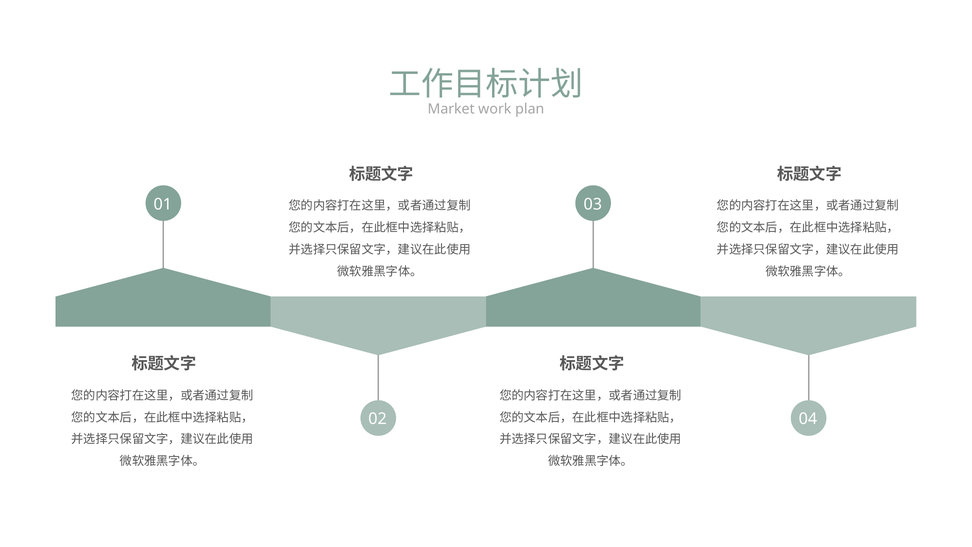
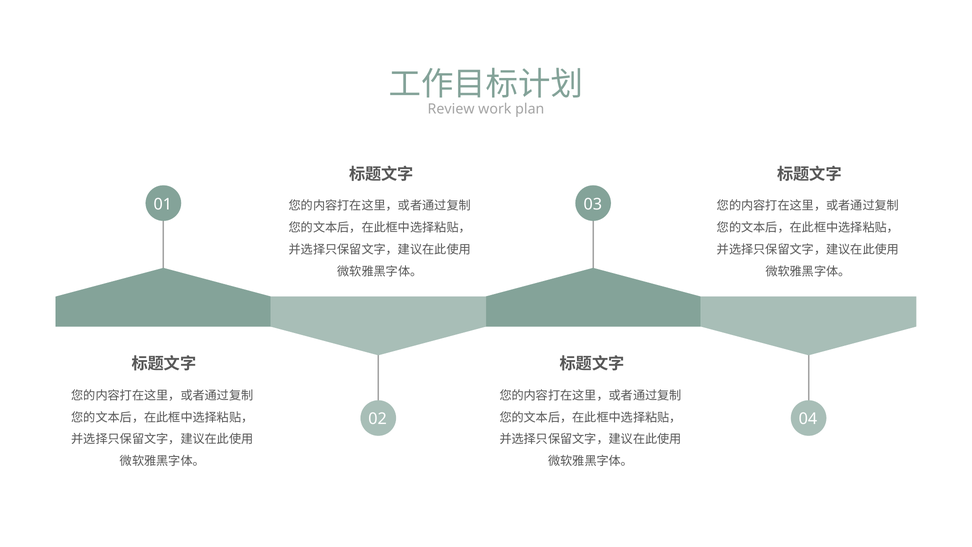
Market: Market -> Review (451, 109)
